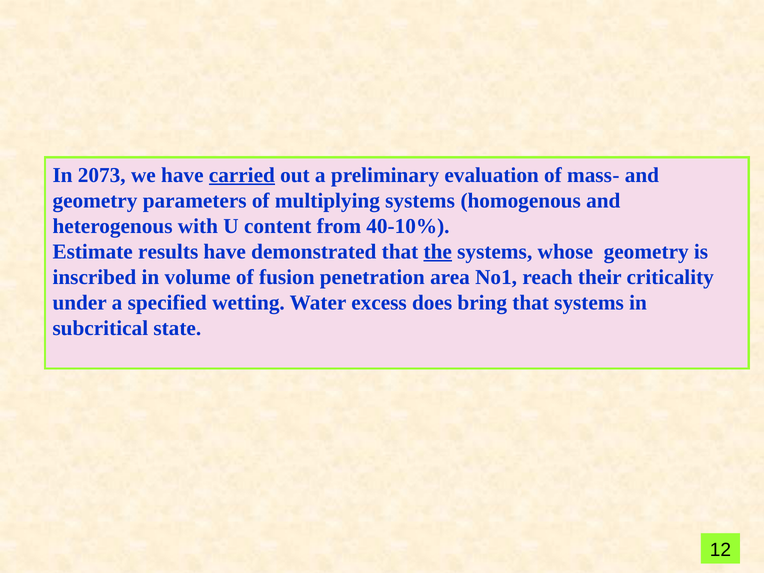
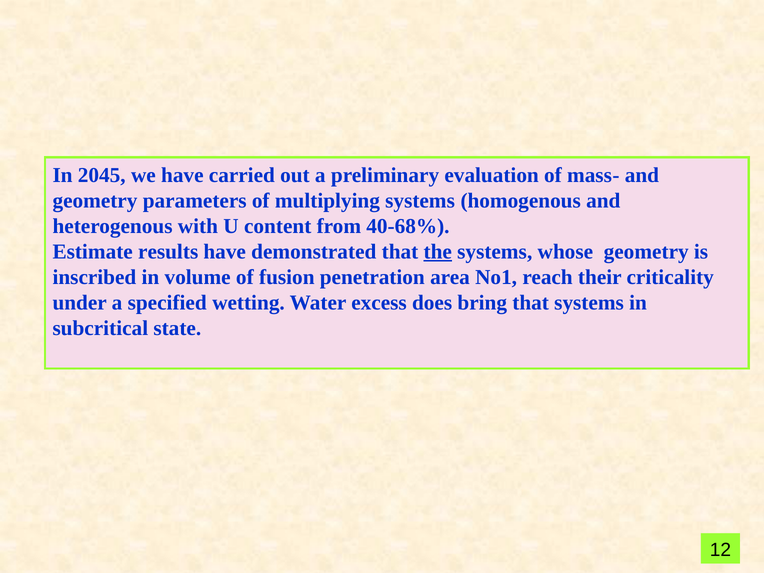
2073: 2073 -> 2045 (102, 175)
carried underline: present -> none (242, 175)
40-10%: 40-10% -> 40-68% (408, 226)
